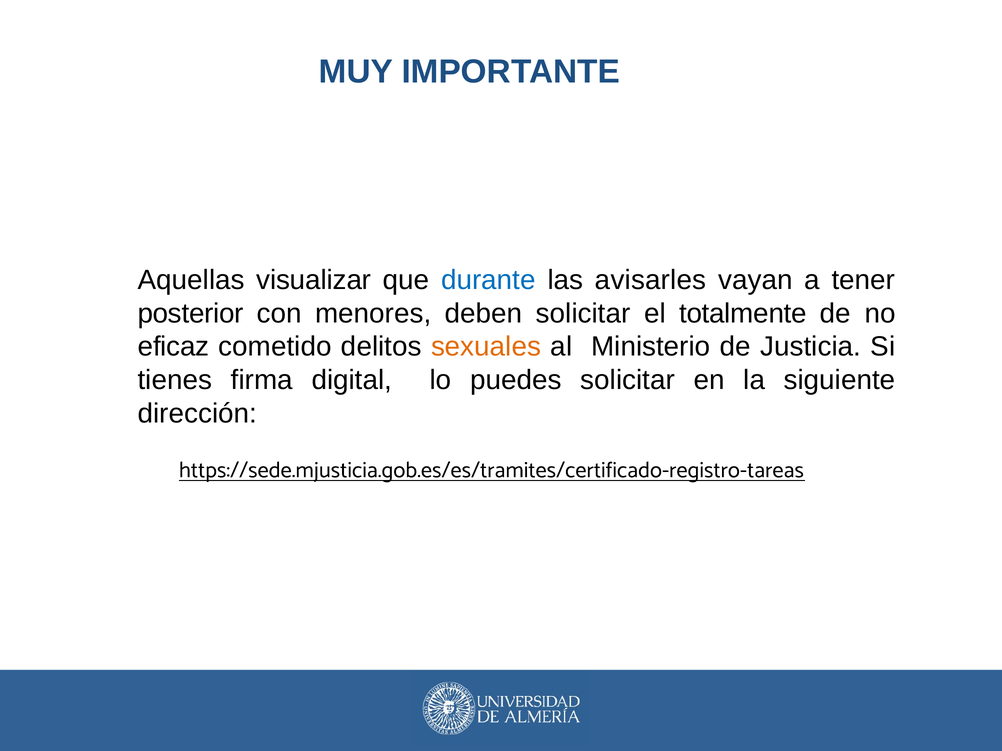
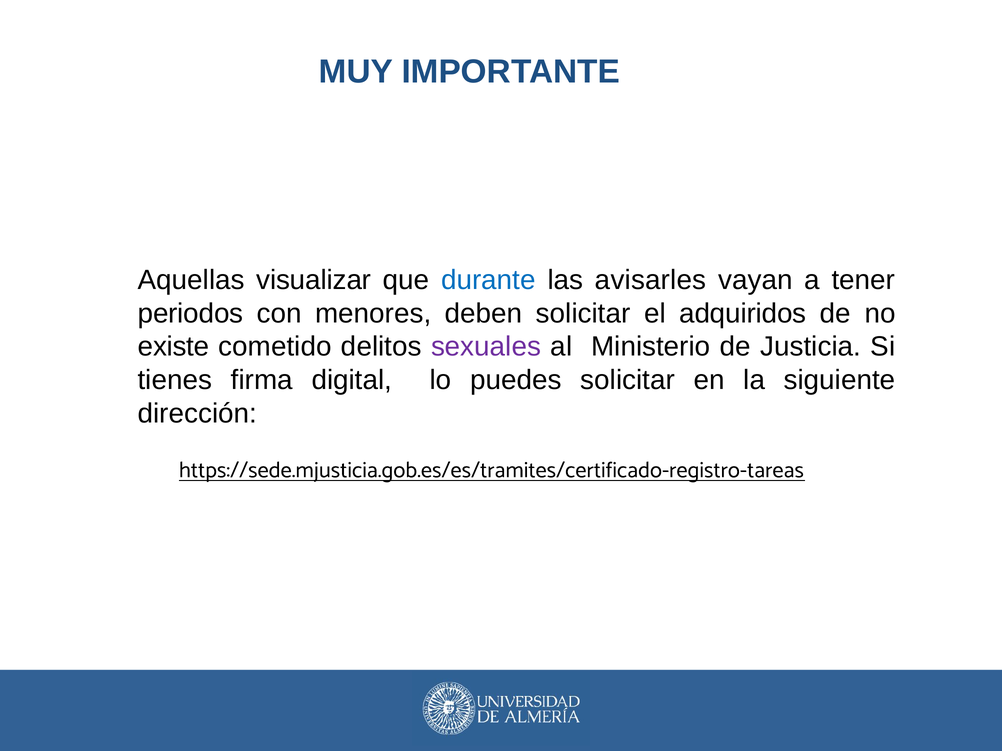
posterior: posterior -> periodos (191, 314)
totalmente: totalmente -> adquiridos (743, 314)
eficaz: eficaz -> existe (174, 347)
sexuales colour: orange -> purple (486, 347)
